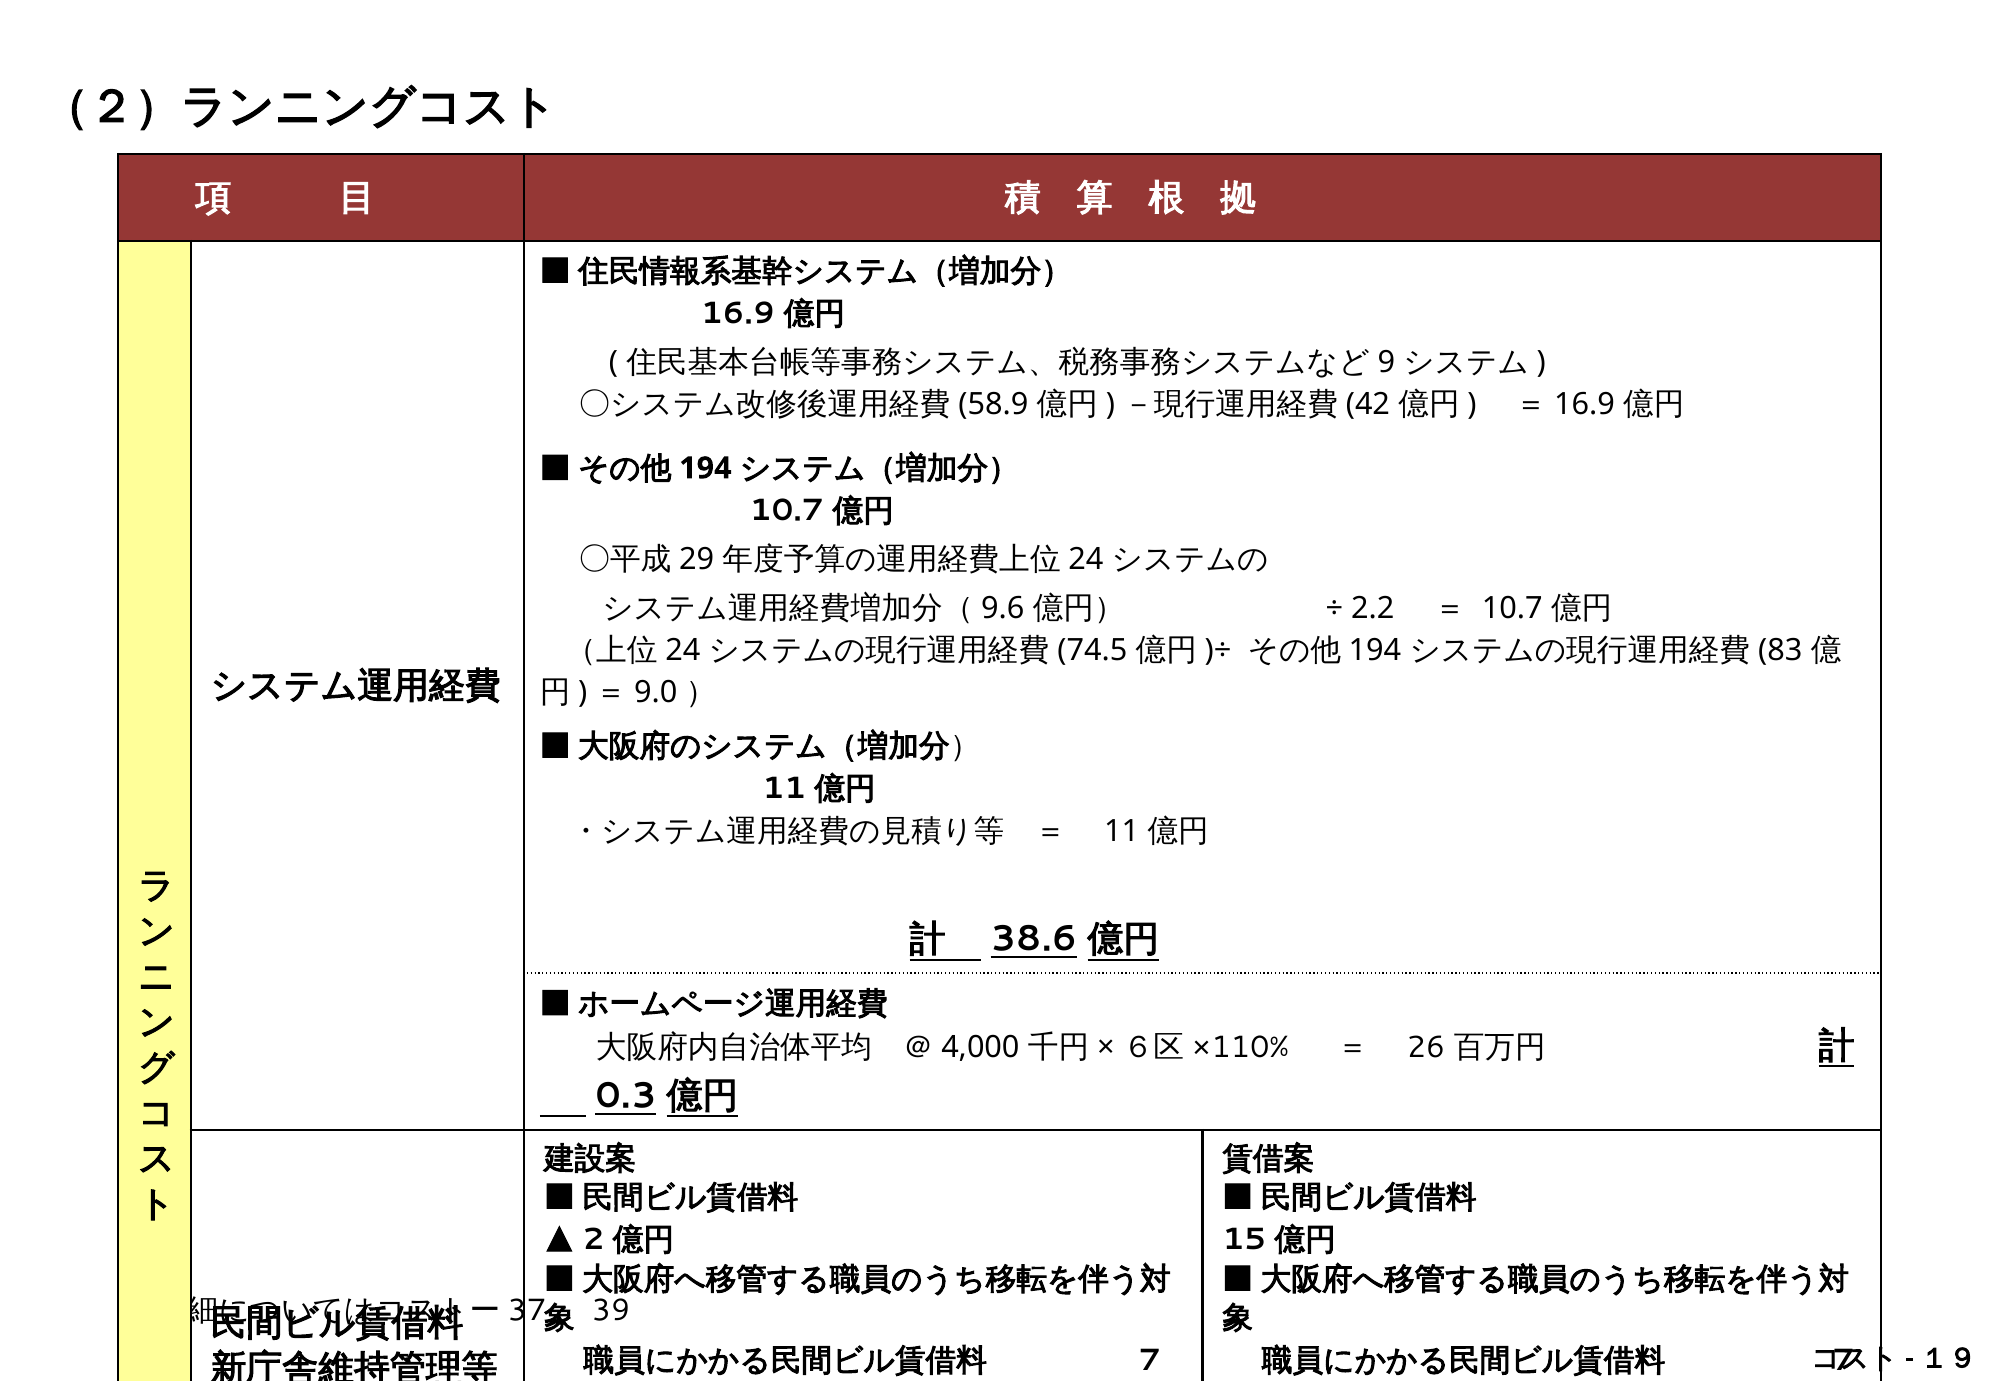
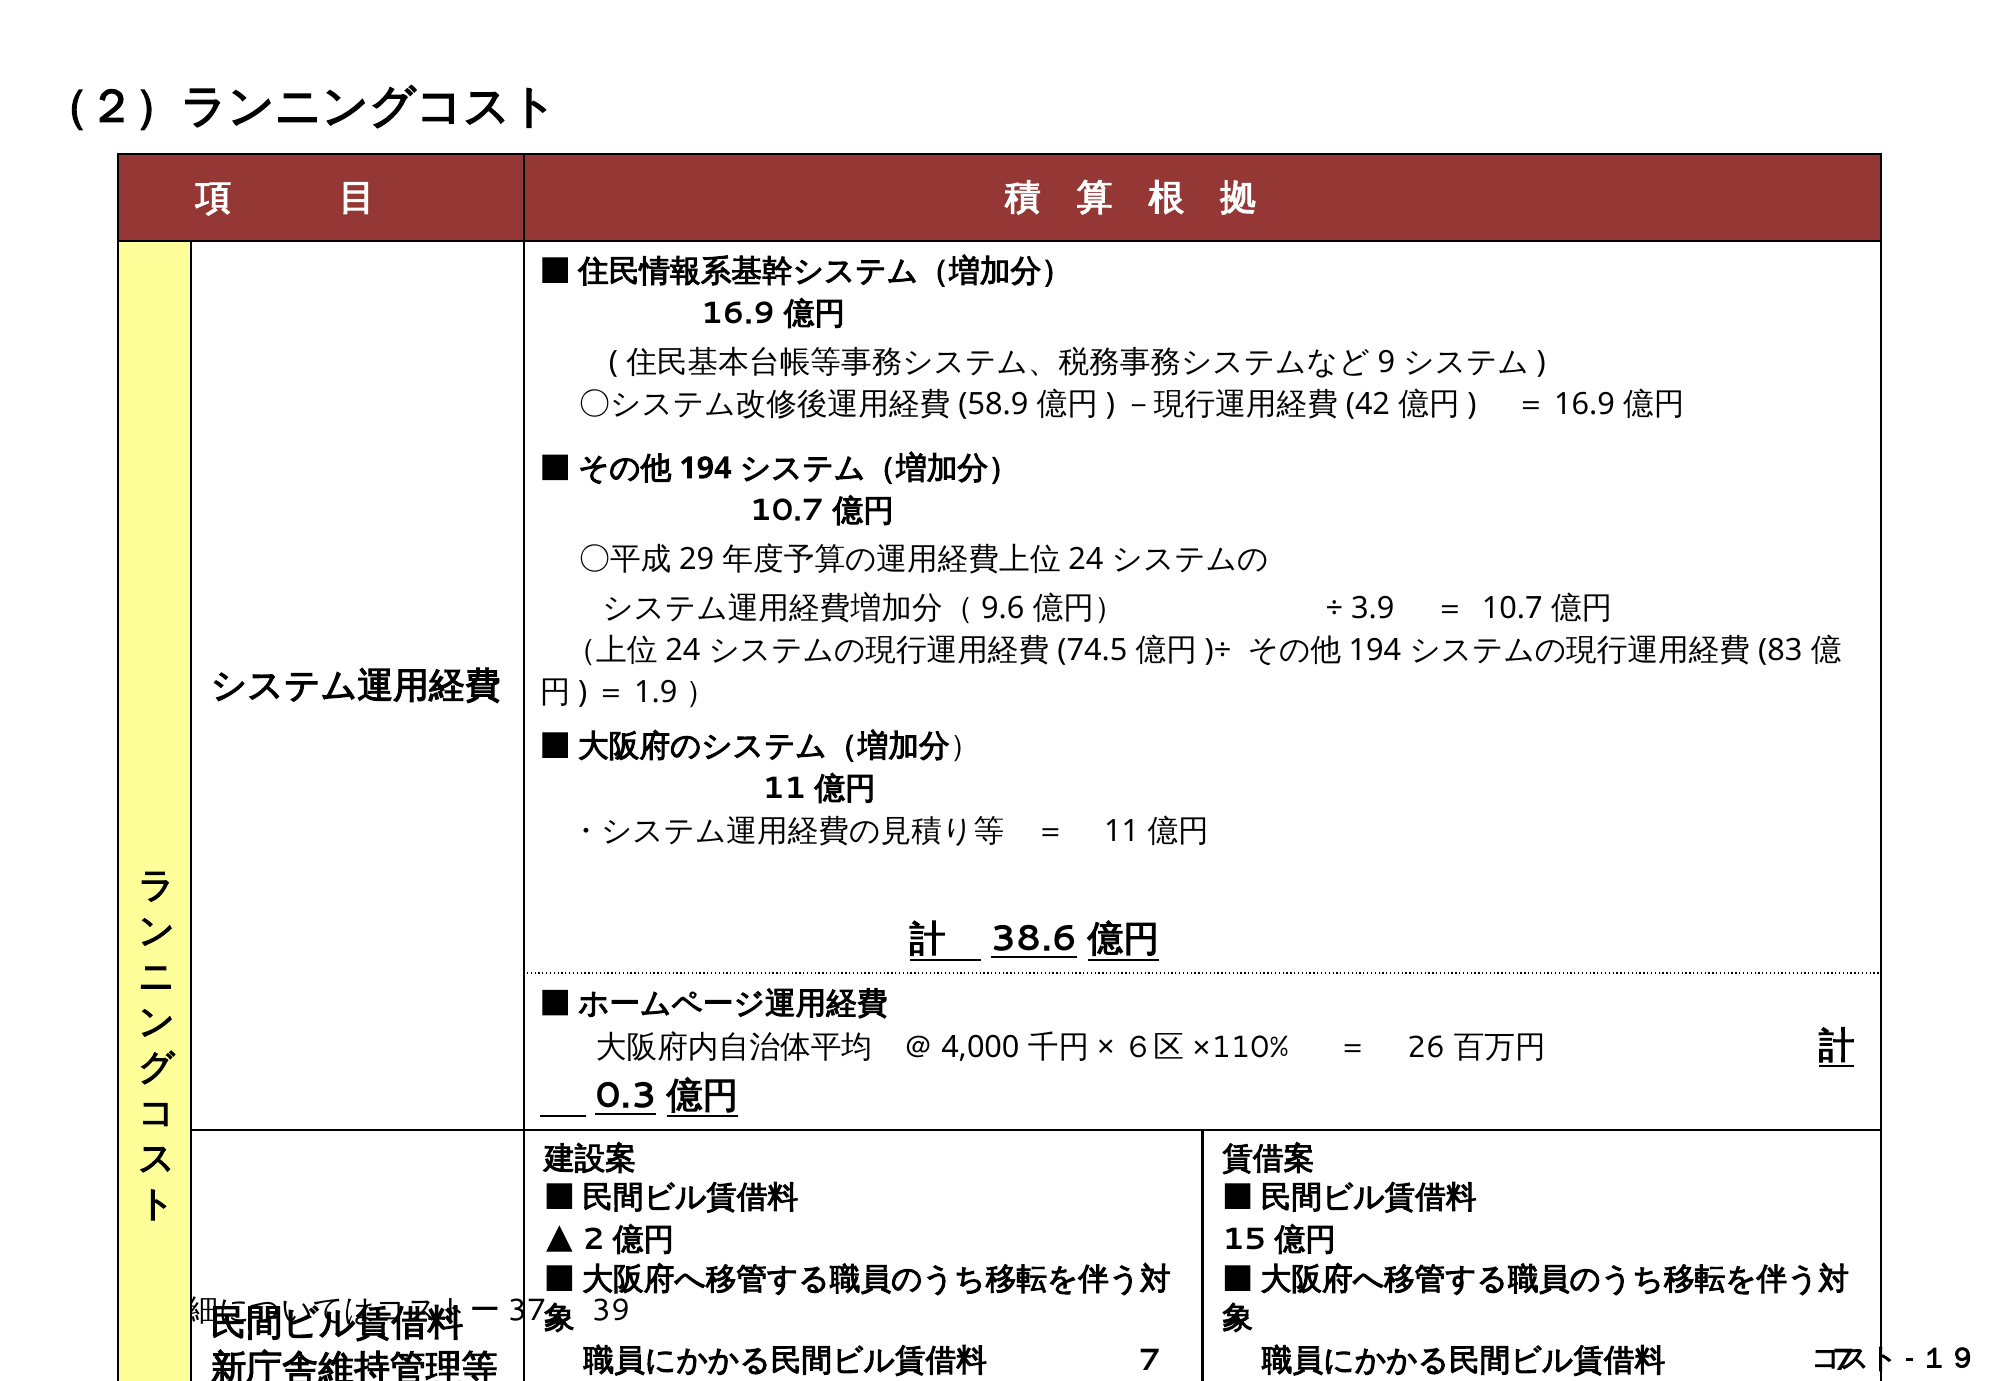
2.2: 2.2 -> 3.9 (1373, 608)
9.0: 9.0 -> 1.9 (656, 692)
